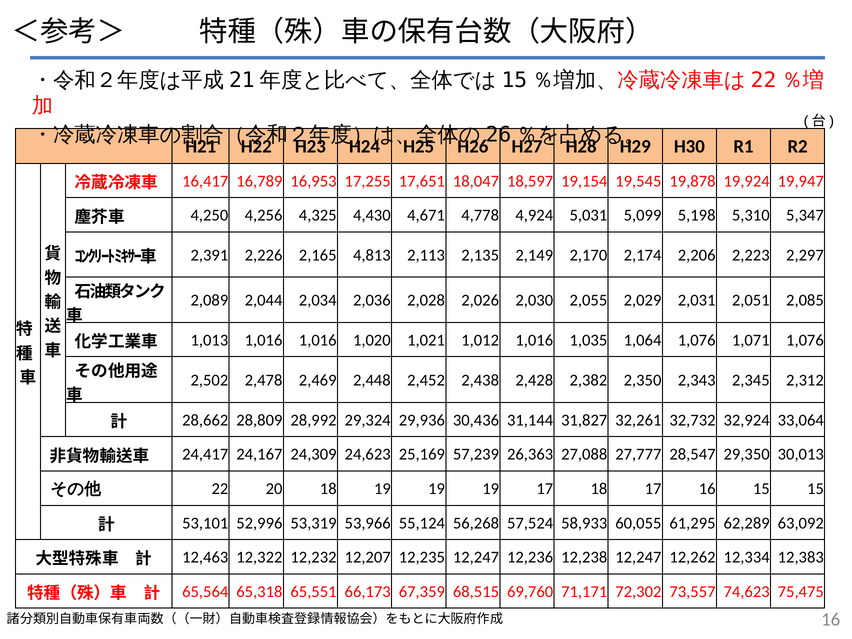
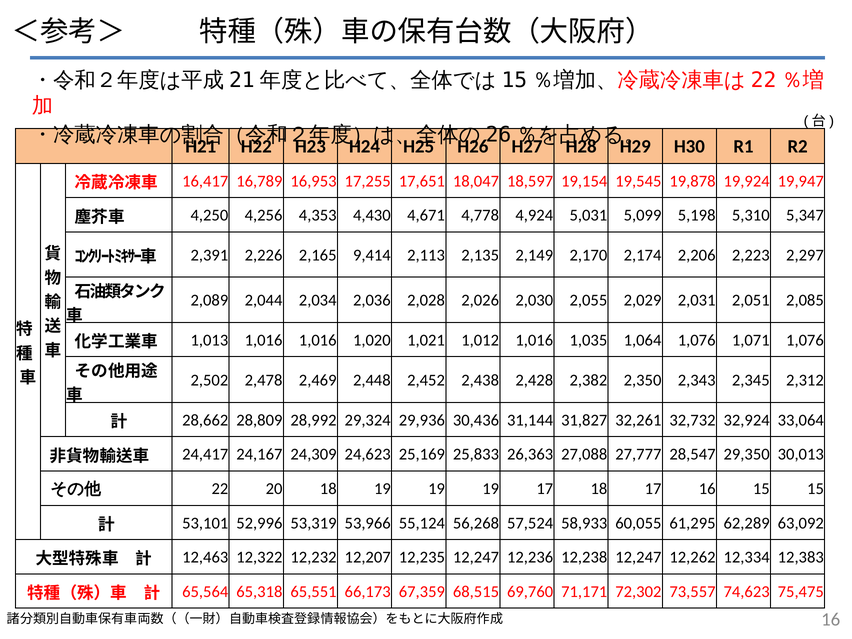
4,325: 4,325 -> 4,353 (318, 215)
4,813: 4,813 -> 9,414 (372, 255)
57,239: 57,239 -> 25,833 (476, 454)
